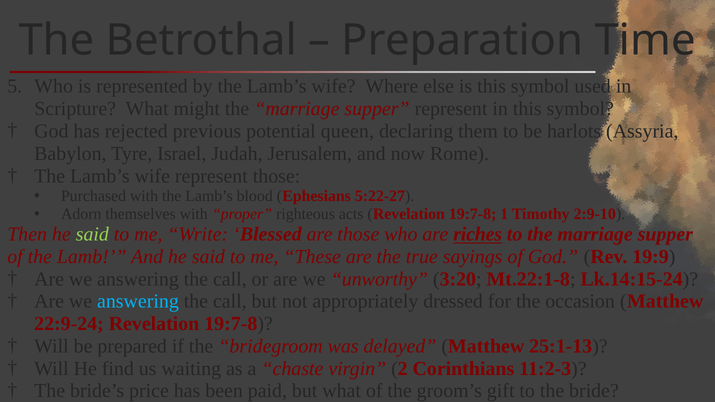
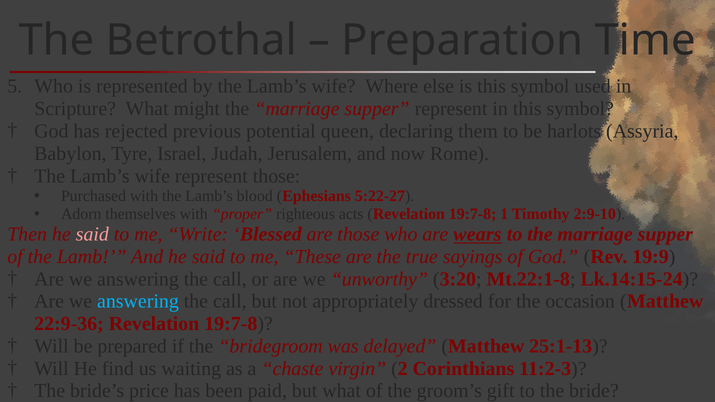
said colour: light green -> pink (92, 234)
riches: riches -> wears (477, 234)
22:9-24: 22:9-24 -> 22:9-36 (69, 324)
